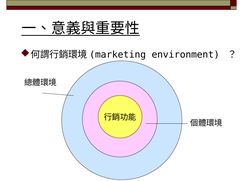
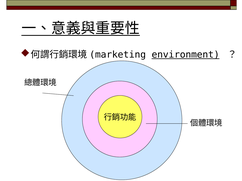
environment underline: none -> present (186, 55)
